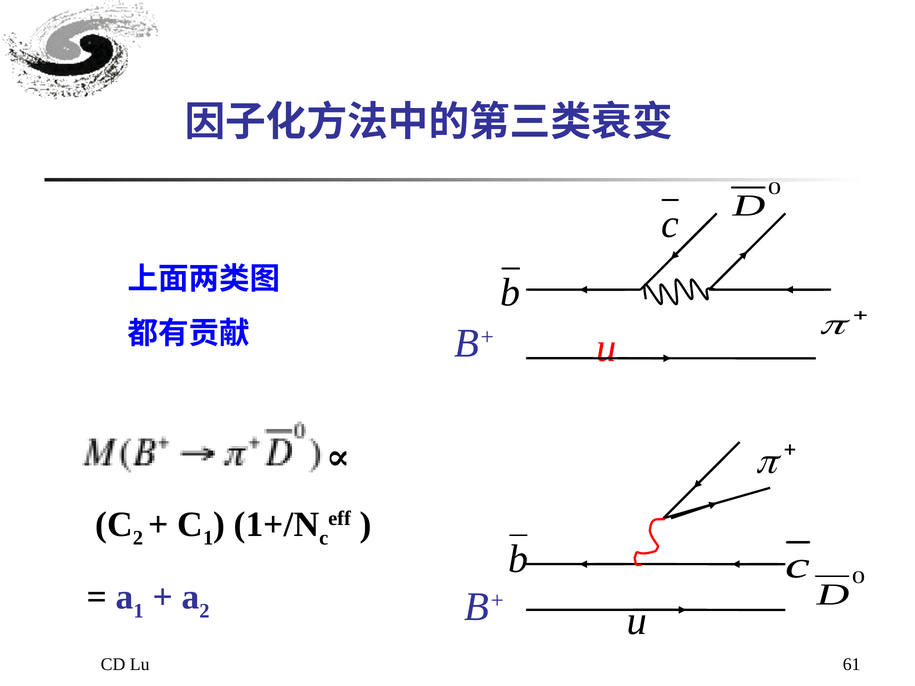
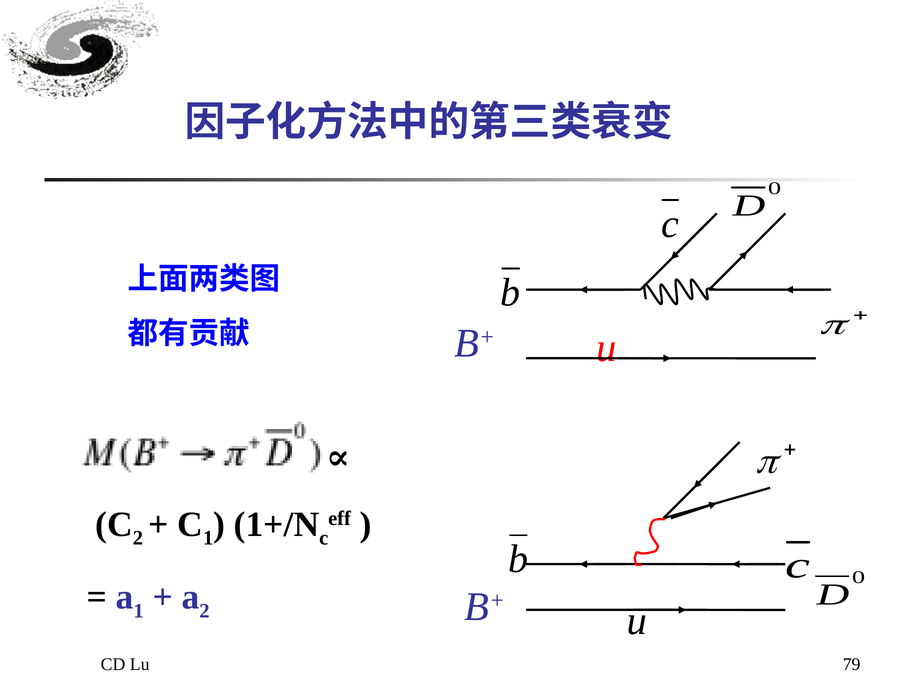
61: 61 -> 79 (852, 665)
